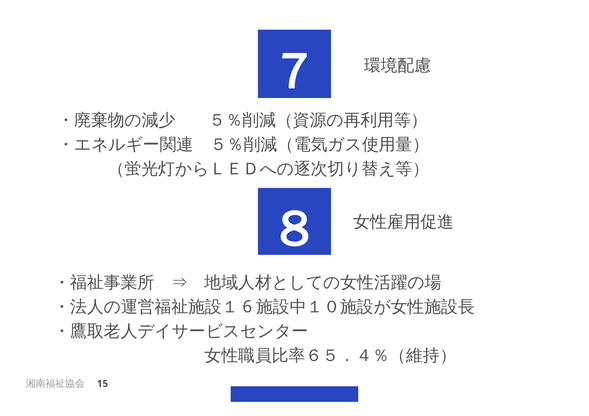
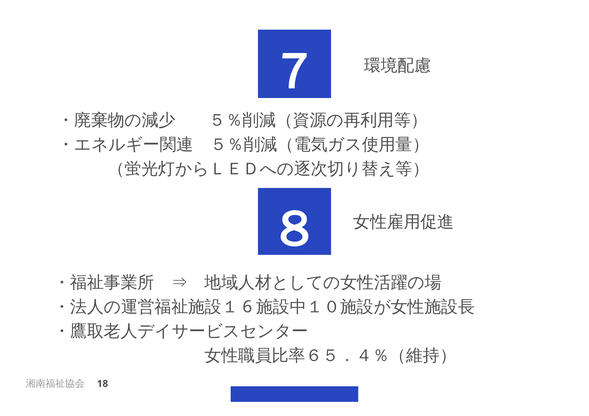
15: 15 -> 18 (103, 384)
